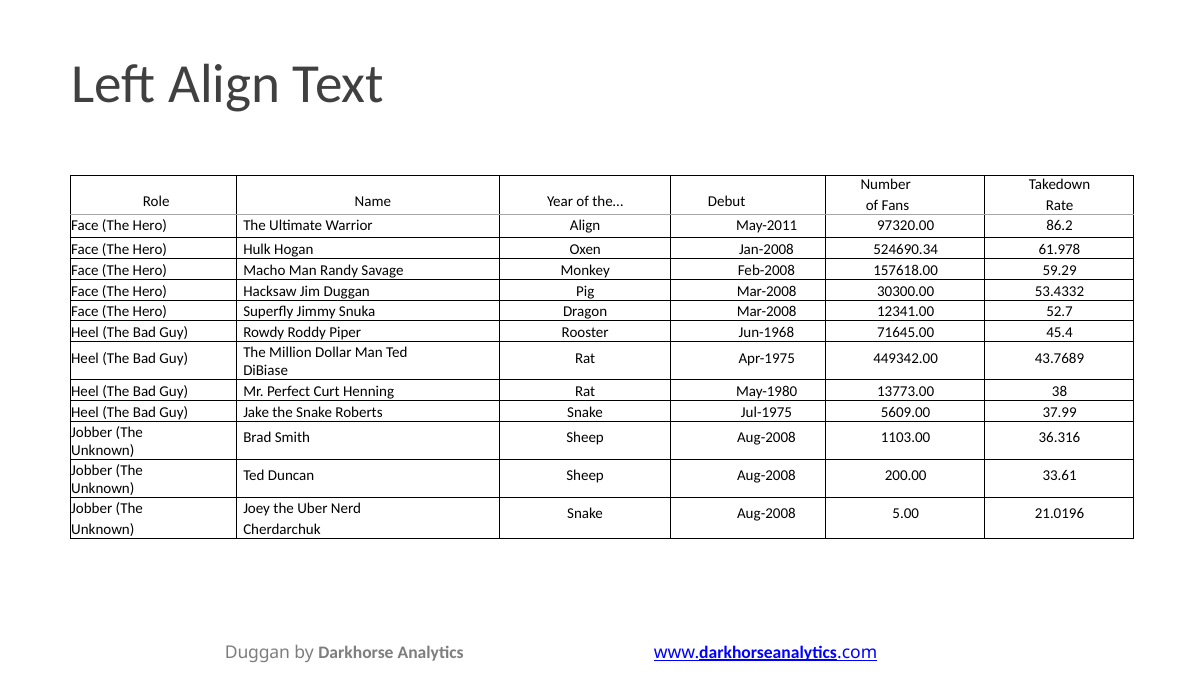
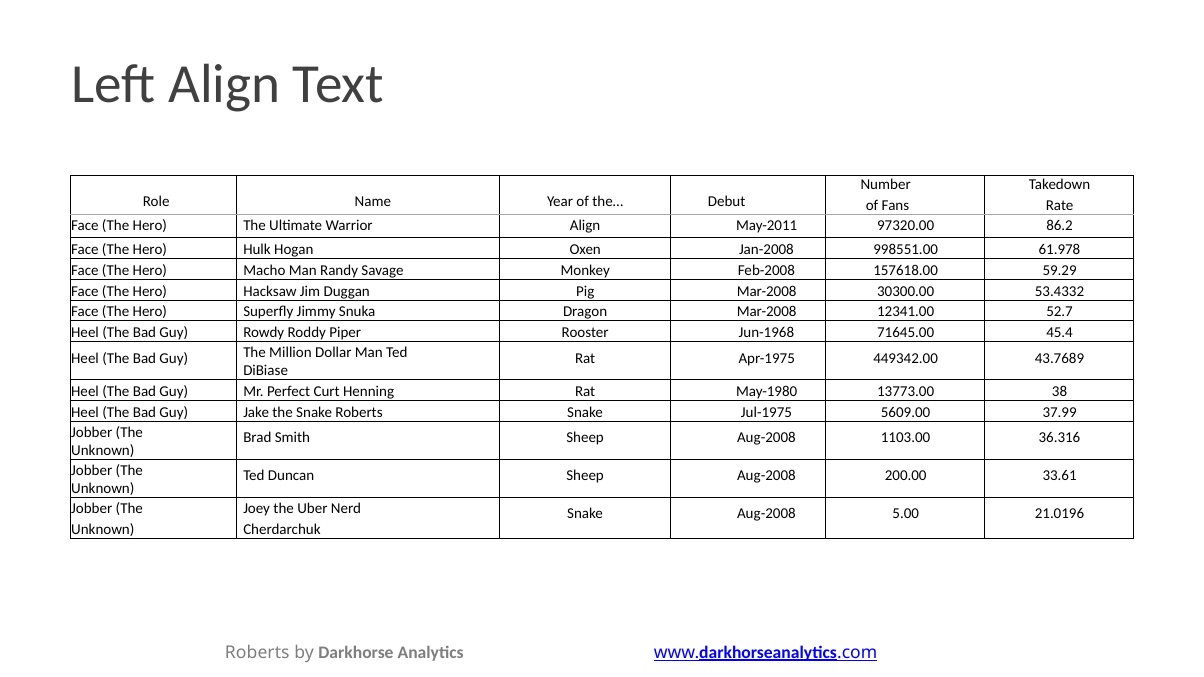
524690.34: 524690.34 -> 998551.00 (906, 250)
Duggan: Duggan -> Roberts (257, 653)
